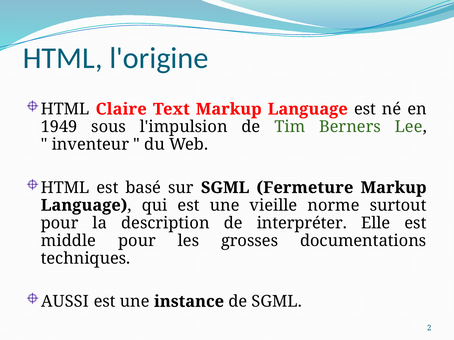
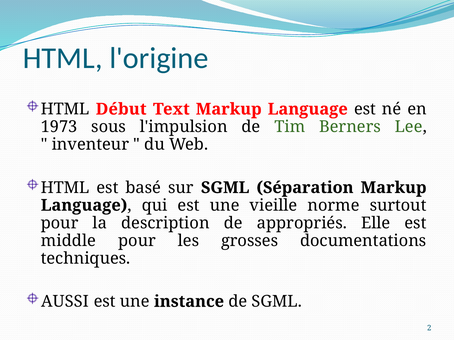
Claire: Claire -> Début (121, 109)
1949: 1949 -> 1973 (59, 127)
Fermeture: Fermeture -> Séparation (305, 188)
interpréter: interpréter -> appropriés (302, 223)
